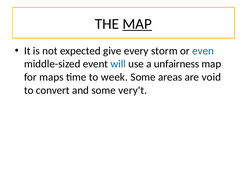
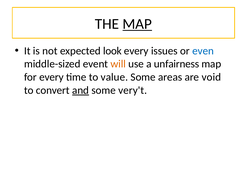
give: give -> look (112, 51)
storm: storm -> issues (164, 51)
will colour: blue -> orange (118, 64)
for maps: maps -> every (51, 77)
week: week -> value (114, 77)
and underline: none -> present (81, 90)
